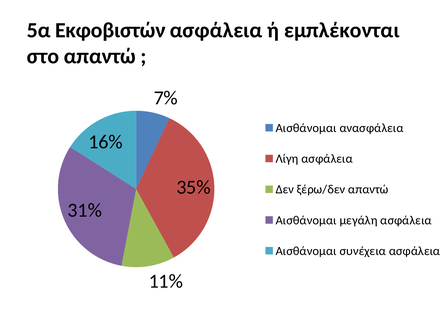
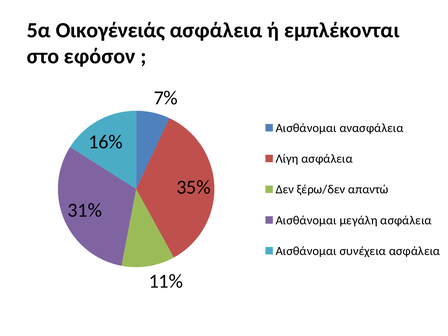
Εκφοβιστών: Εκφοβιστών -> Οικογένειάς (110, 30)
στο απαντώ: απαντώ -> εφόσον (100, 56)
